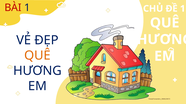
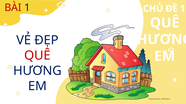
QUÊ colour: orange -> red (37, 56)
